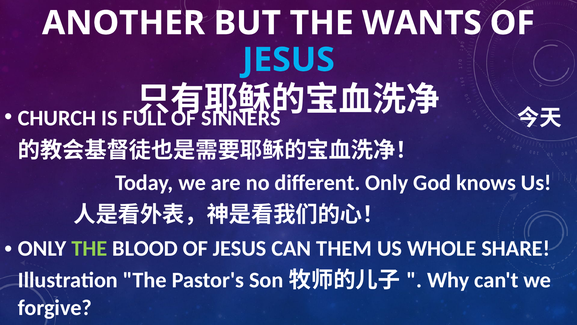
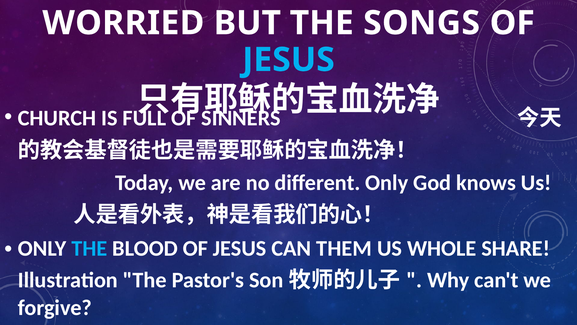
ANOTHER: ANOTHER -> WORRIED (123, 23)
WANTS: WANTS -> SONGS (422, 23)
THE colour: light green -> light blue (89, 248)
